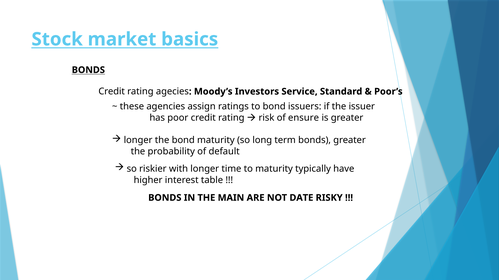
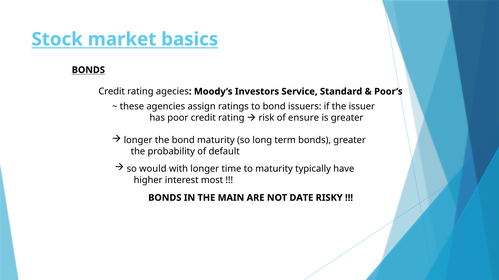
riskier: riskier -> would (153, 169)
table: table -> most (212, 180)
